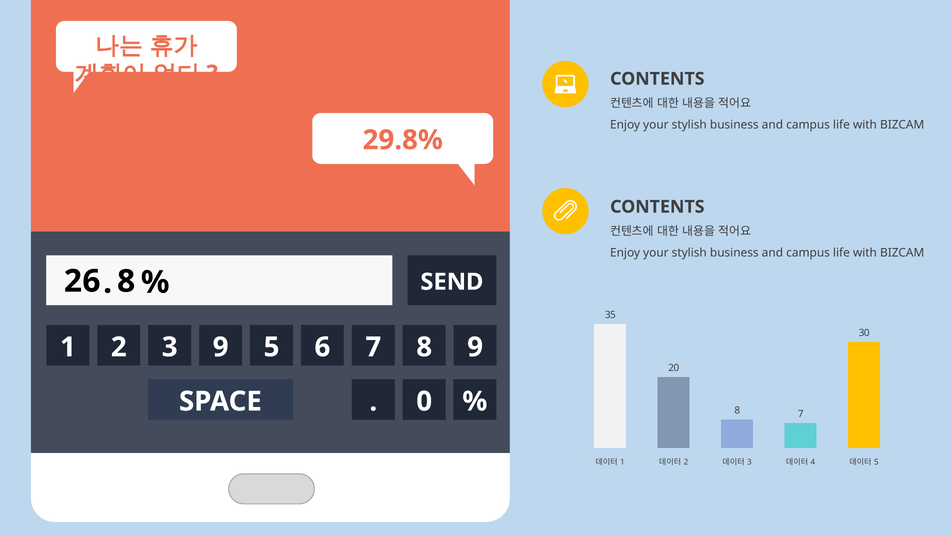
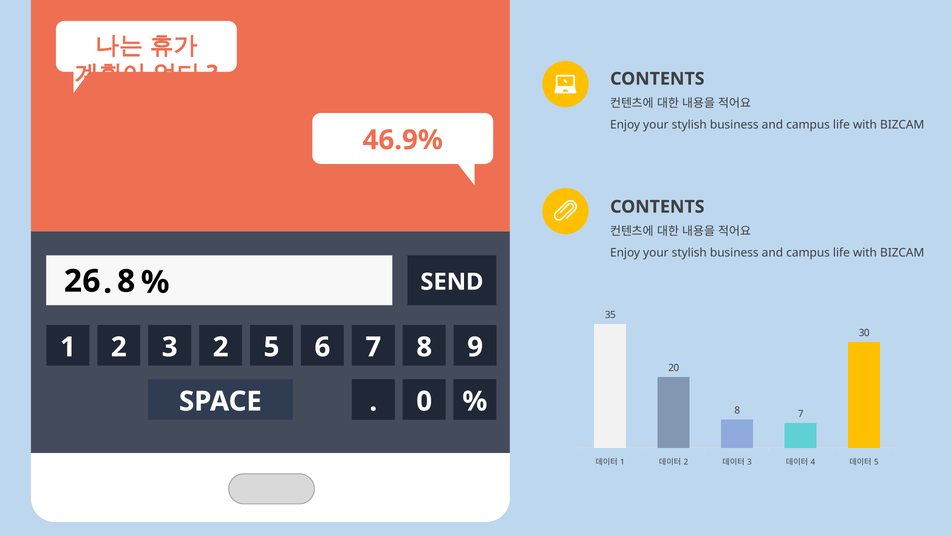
29.8%: 29.8% -> 46.9% (403, 140)
3 9: 9 -> 2 (221, 347)
